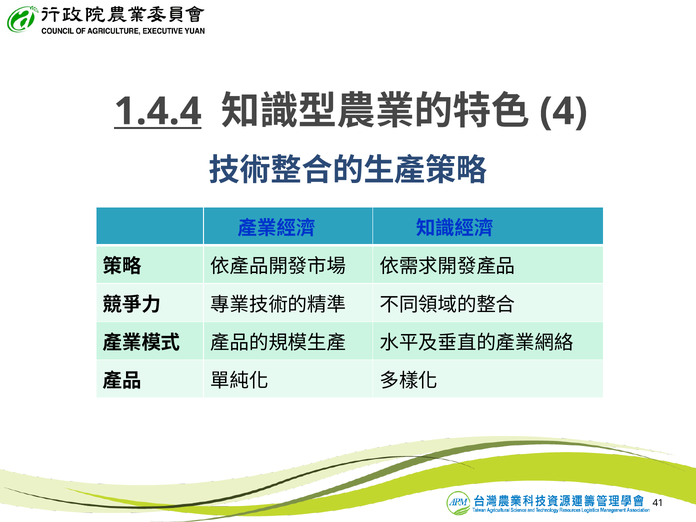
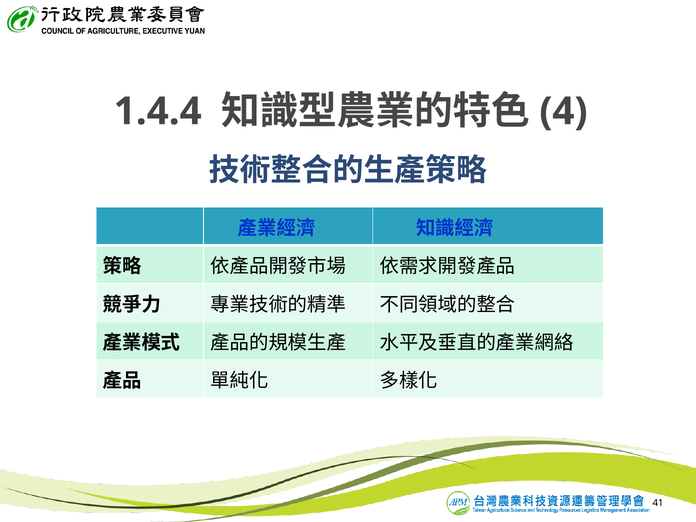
1.4.4 underline: present -> none (158, 111)
